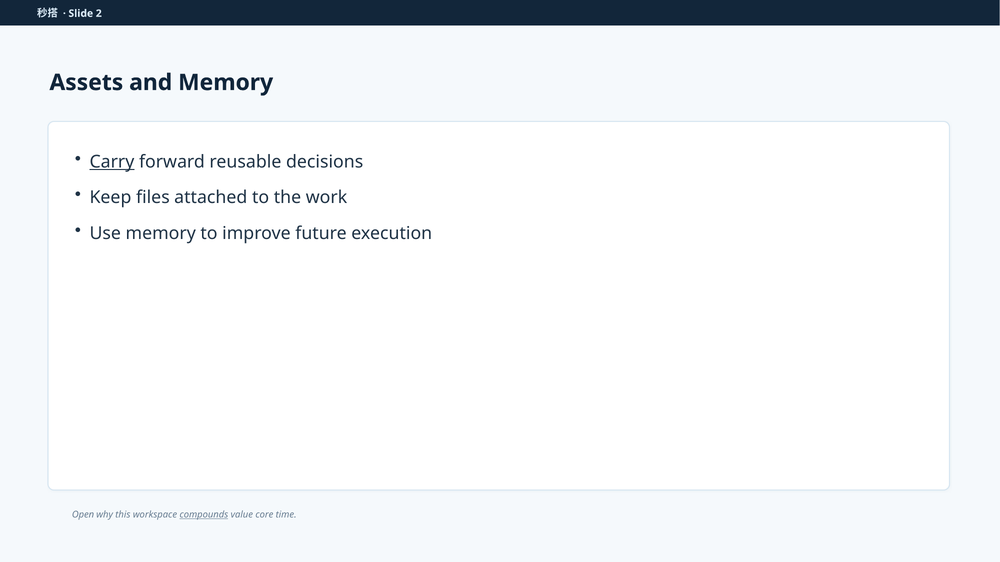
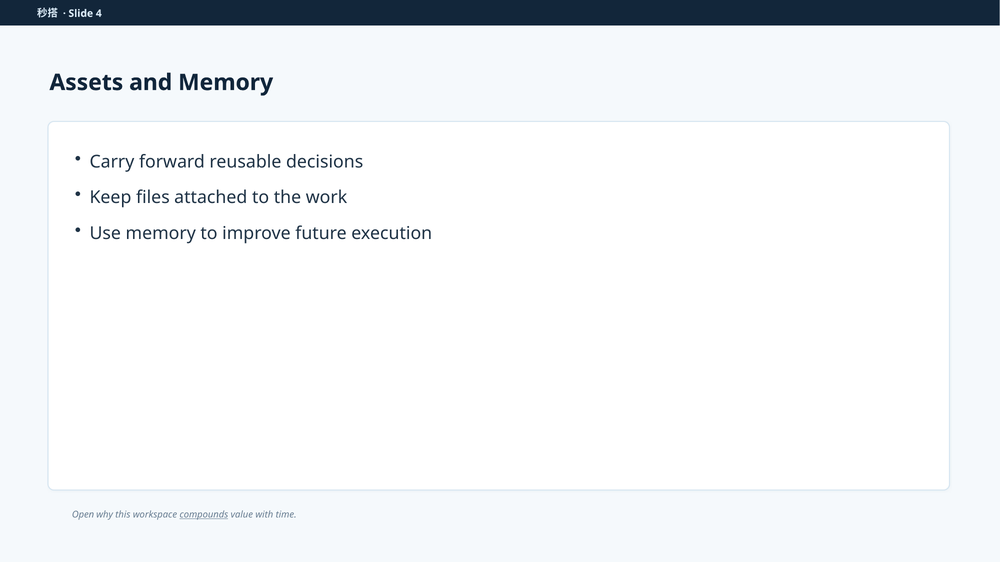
2: 2 -> 4 (99, 13)
Carry underline: present -> none (112, 162)
core: core -> with (264, 515)
